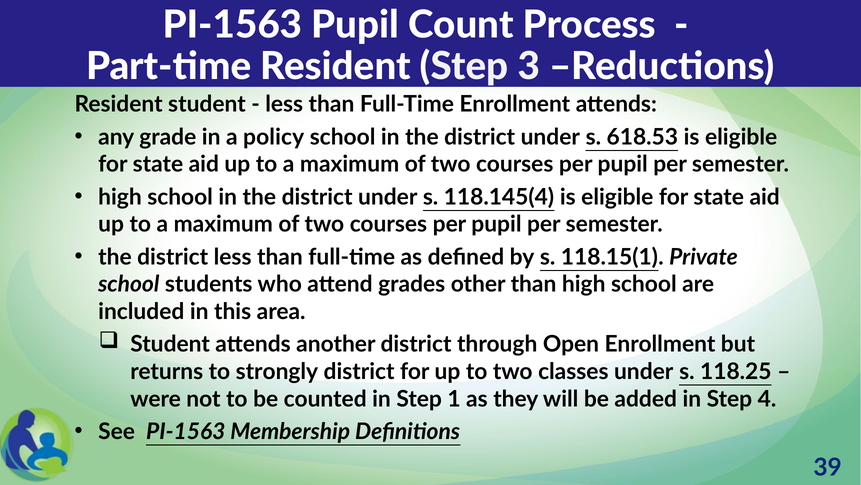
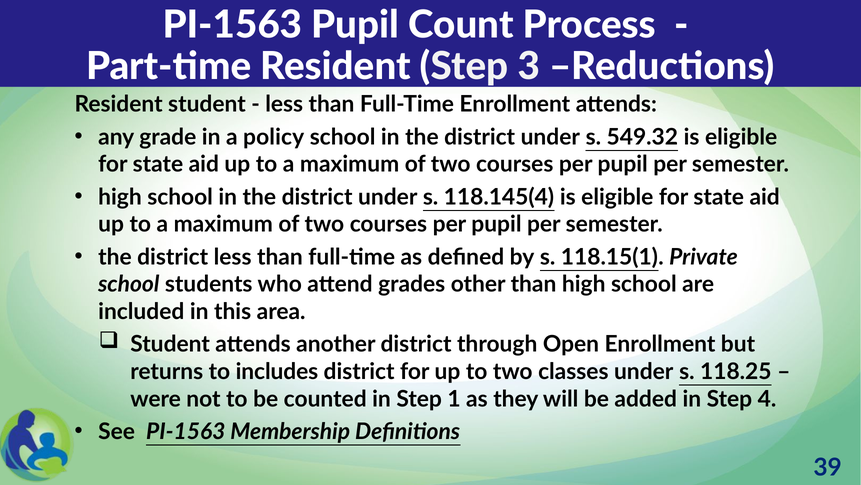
618.53: 618.53 -> 549.32 (642, 137)
strongly: strongly -> includes (277, 371)
